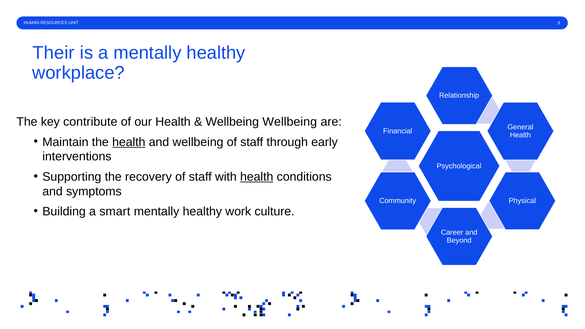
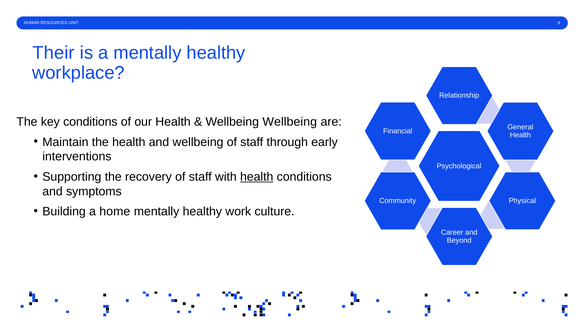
key contribute: contribute -> conditions (90, 122)
health underline: present -> none (129, 142)
smart: smart -> home (115, 212)
